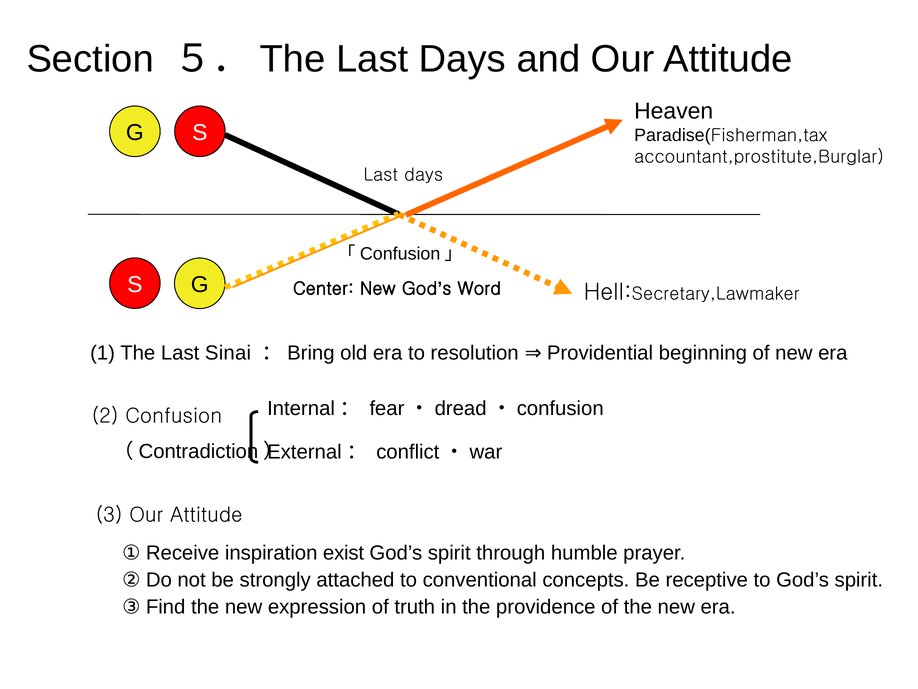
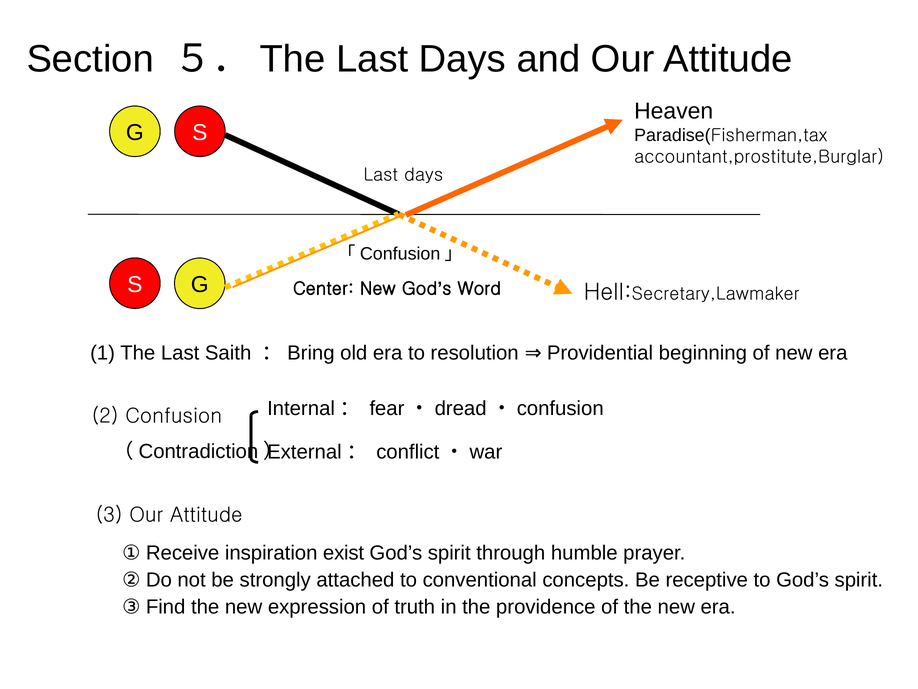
Sinai: Sinai -> Saith (228, 353)
